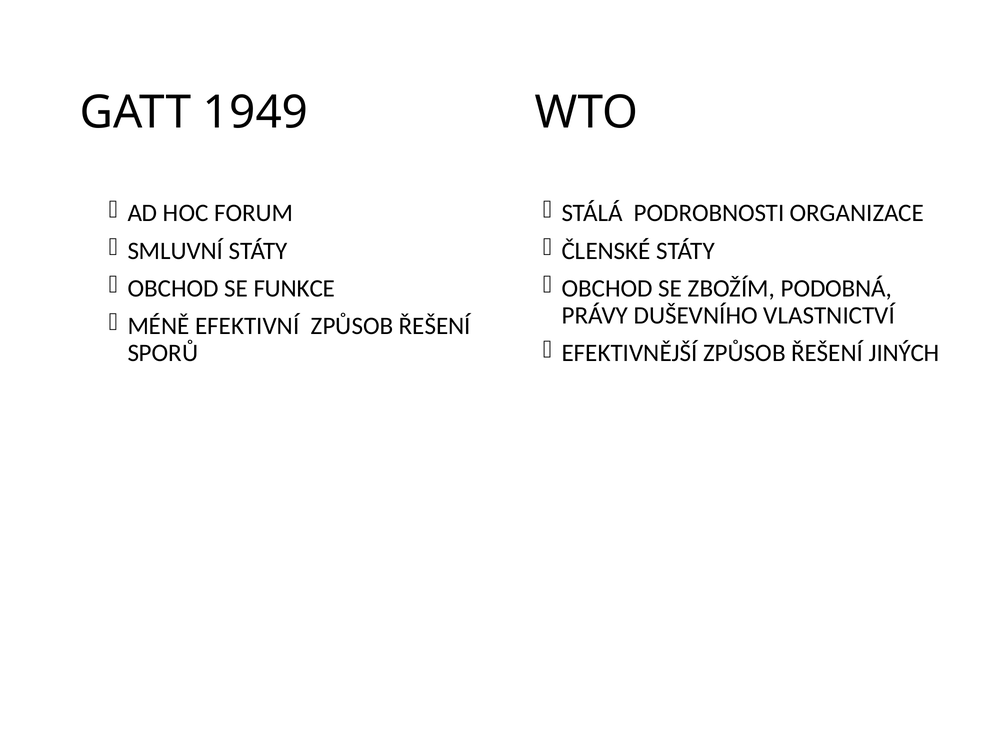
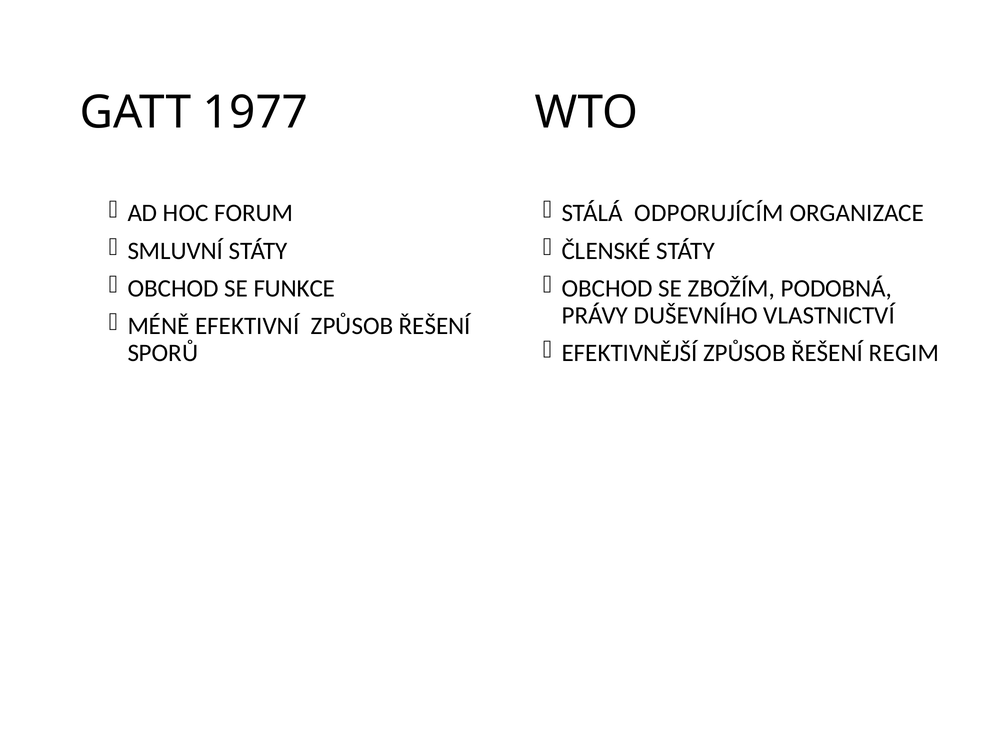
1949: 1949 -> 1977 (256, 113)
PODROBNOSTI: PODROBNOSTI -> ODPORUJÍCÍM (709, 213)
JINÝCH: JINÝCH -> REGIM (904, 353)
